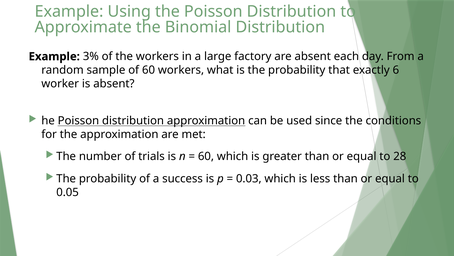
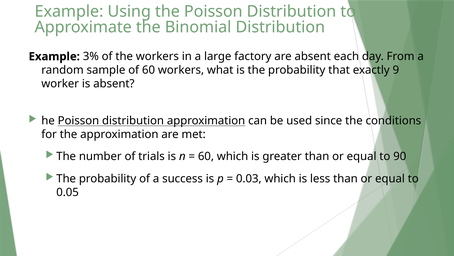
6: 6 -> 9 (396, 70)
28: 28 -> 90 (400, 156)
